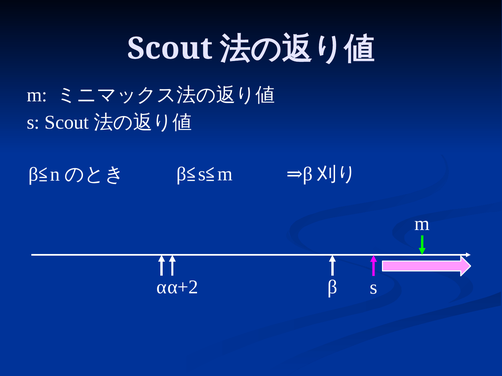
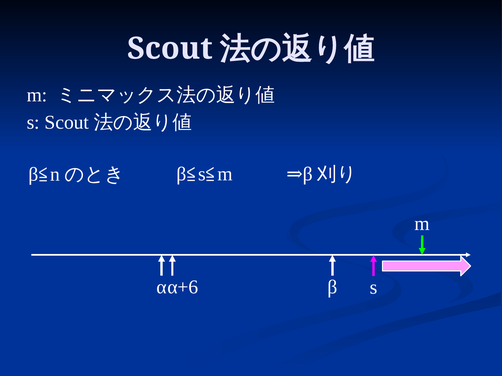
α+2: α+2 -> α+6 (183, 287)
